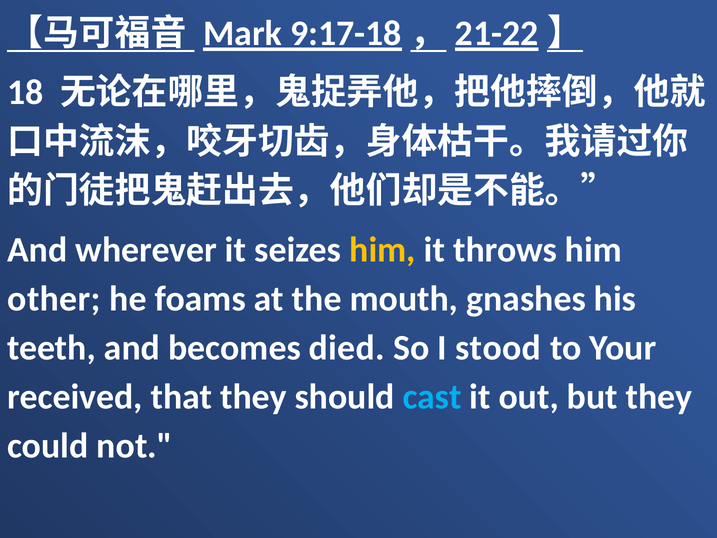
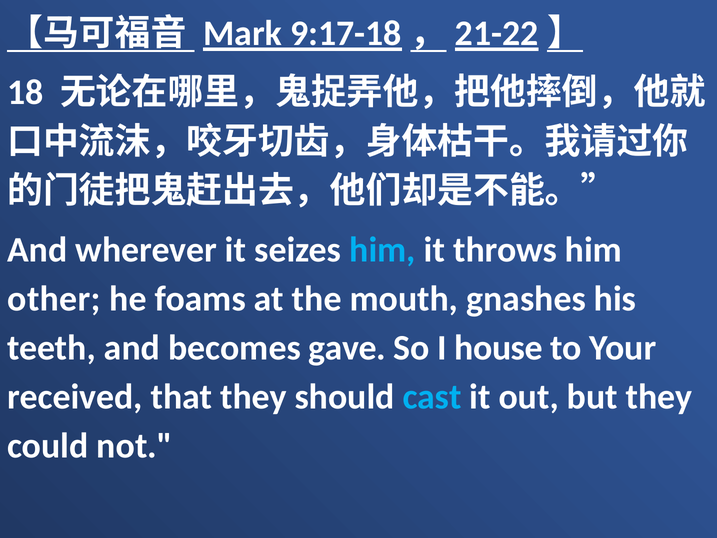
him colour: yellow -> light blue (383, 250)
died: died -> gave (347, 348)
stood: stood -> house (499, 348)
